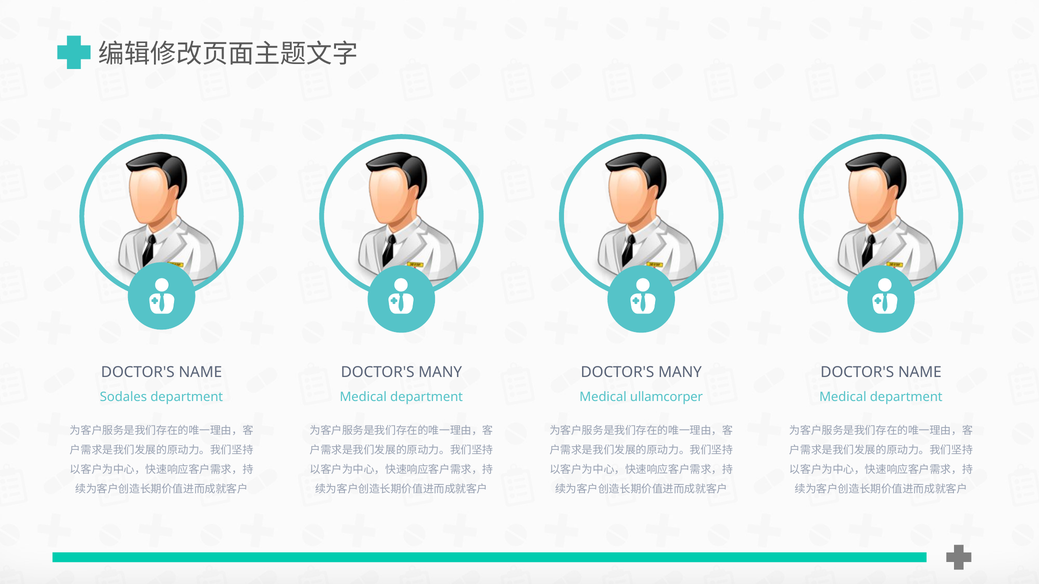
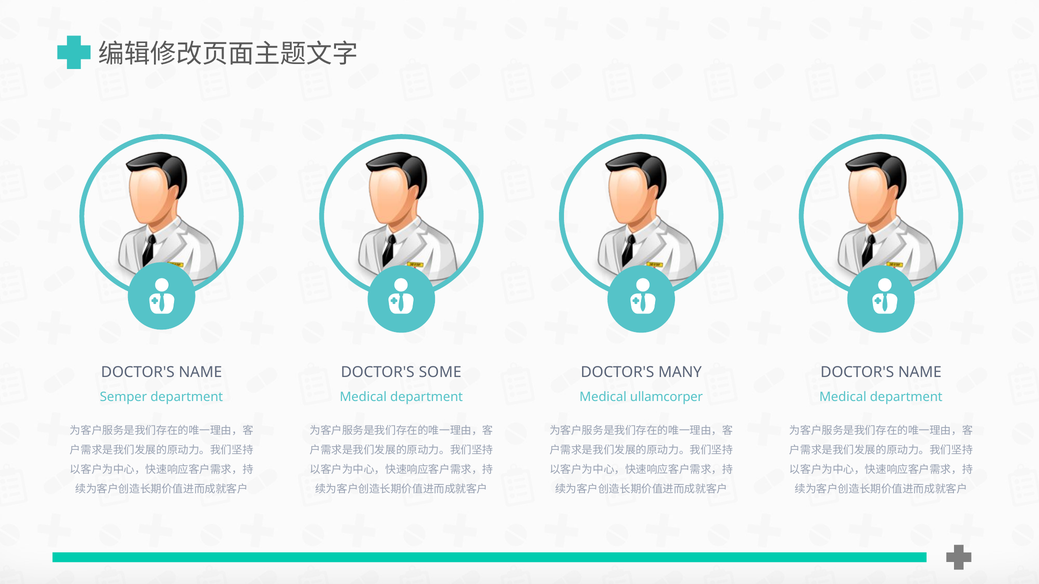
MANY: MANY -> SOME (440, 373)
Sodales: Sodales -> Semper (123, 397)
